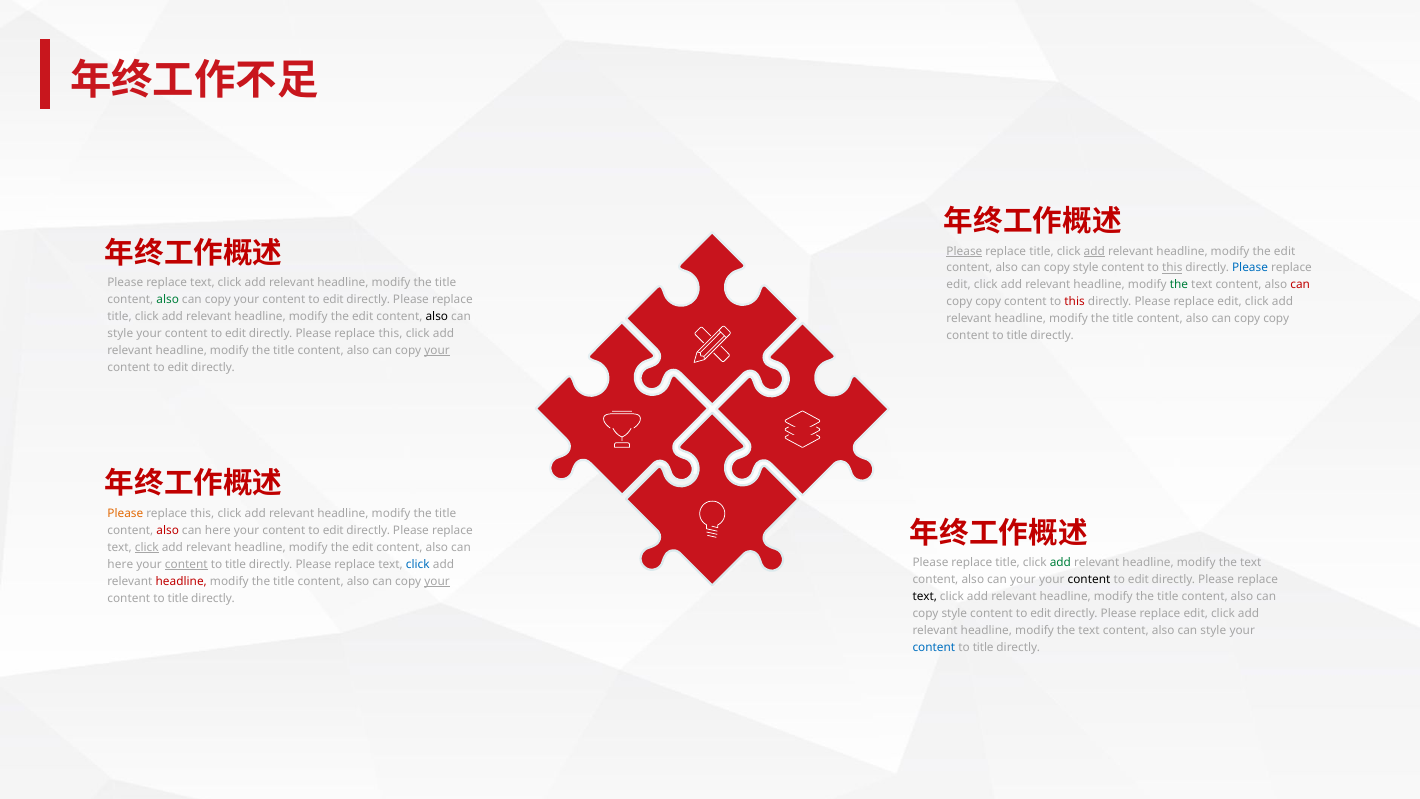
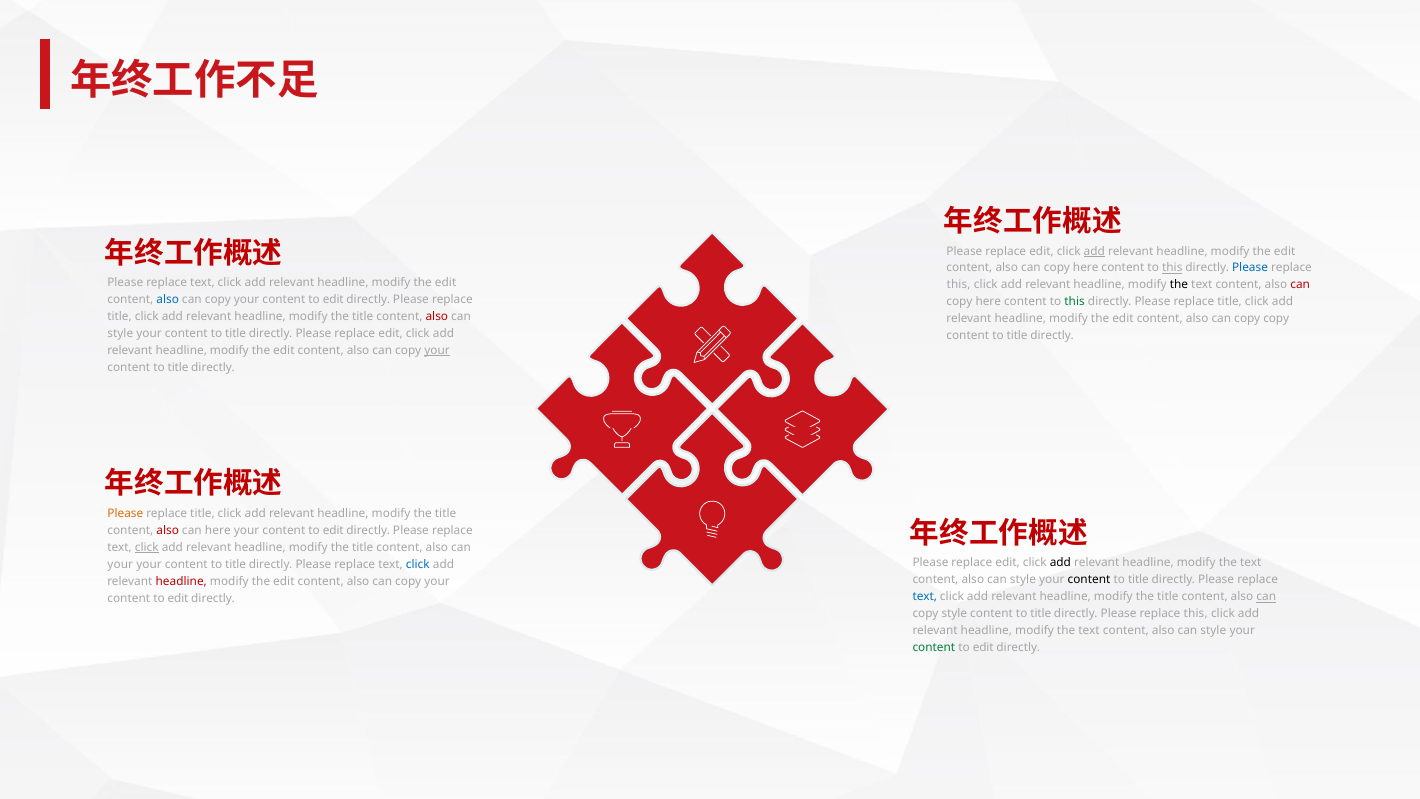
Please underline: present -> none (964, 251)
title: title -> edit (1042, 251)
style: style -> here (1086, 268)
title: title -> edit (446, 283)
edit: edit -> this (959, 285)
the colour: green -> black (1179, 285)
also colour: green -> blue (168, 300)
copy: copy -> here (988, 302)
this colour: red -> green (1075, 302)
edit: edit -> title (1230, 302)
edit: edit -> title (363, 317)
also colour: black -> red (437, 317)
title: title -> edit (1123, 319)
edit: edit -> title (236, 334)
directly Please replace this: this -> edit (391, 334)
title: title -> edit (284, 351)
edit: edit -> title (178, 368)
this: this -> title (202, 513)
edit: edit -> title (363, 547)
title: title -> edit (1008, 563)
add colour: green -> black (1060, 563)
here: here -> your (120, 564)
content underline: present -> none (186, 564)
your: your -> style (1023, 580)
edit: edit -> title (1138, 580)
title: title -> edit (284, 581)
your underline: present -> none (437, 581)
text colour: black -> blue (925, 597)
can underline: none -> present (1266, 597)
title: title -> edit (178, 598)
edit: edit -> title (1041, 614)
edit: edit -> this (1196, 614)
content colour: blue -> green (934, 648)
title: title -> edit (983, 648)
